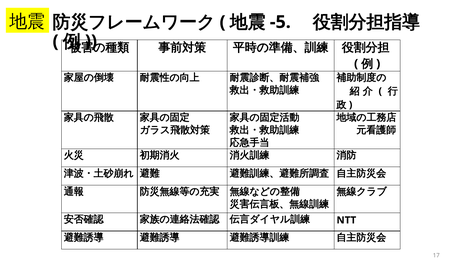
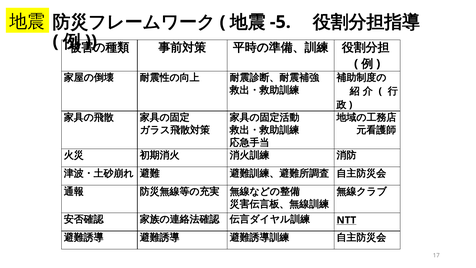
NTT underline: none -> present (346, 220)
